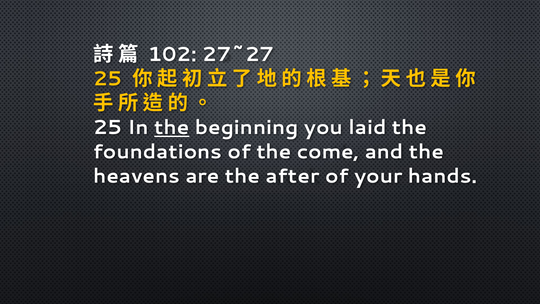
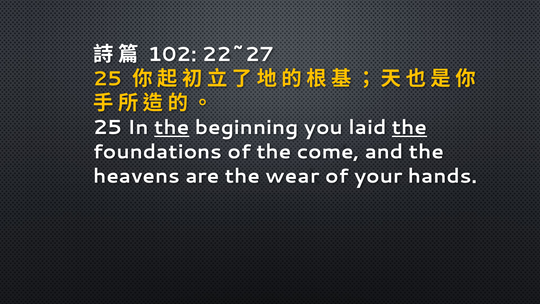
27~27: 27~27 -> 22~27 (238, 55)
the underline: none -> present (409, 127)
after: after -> wear (293, 176)
